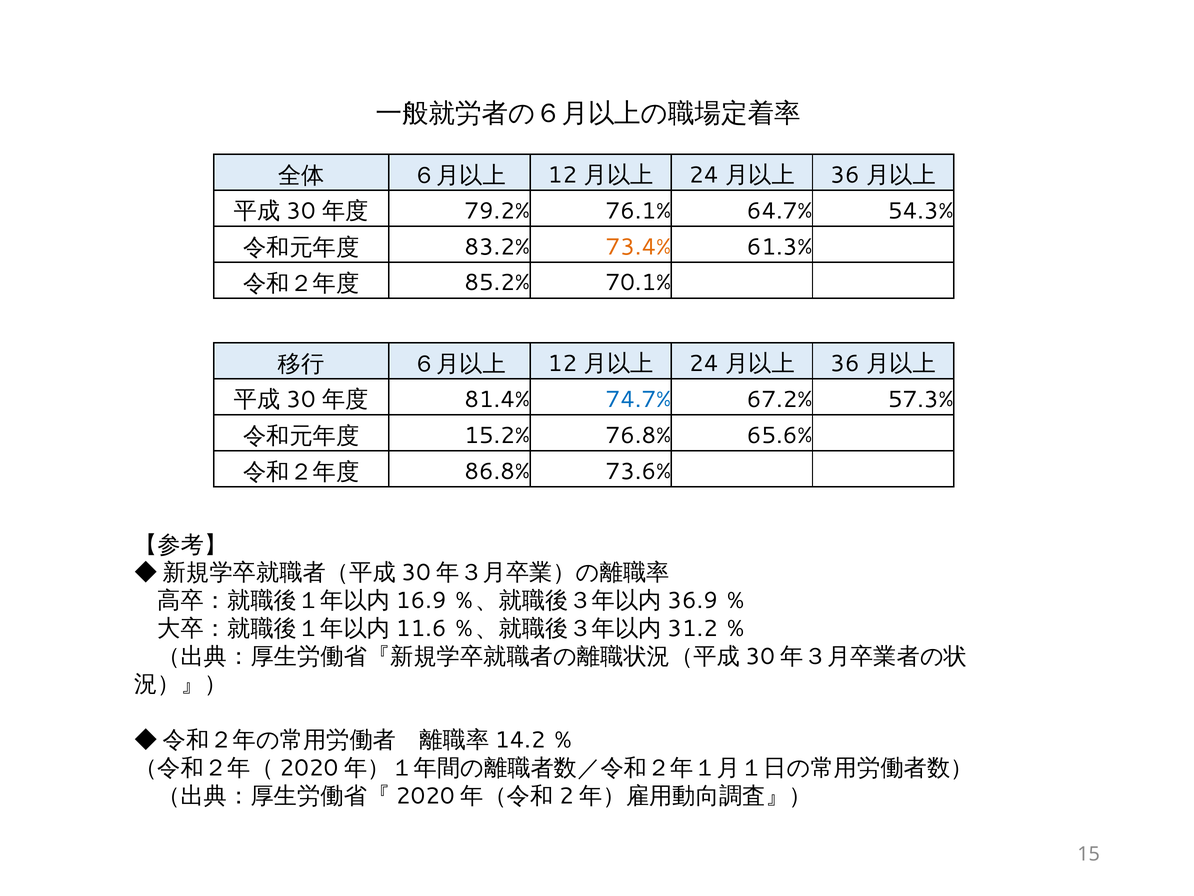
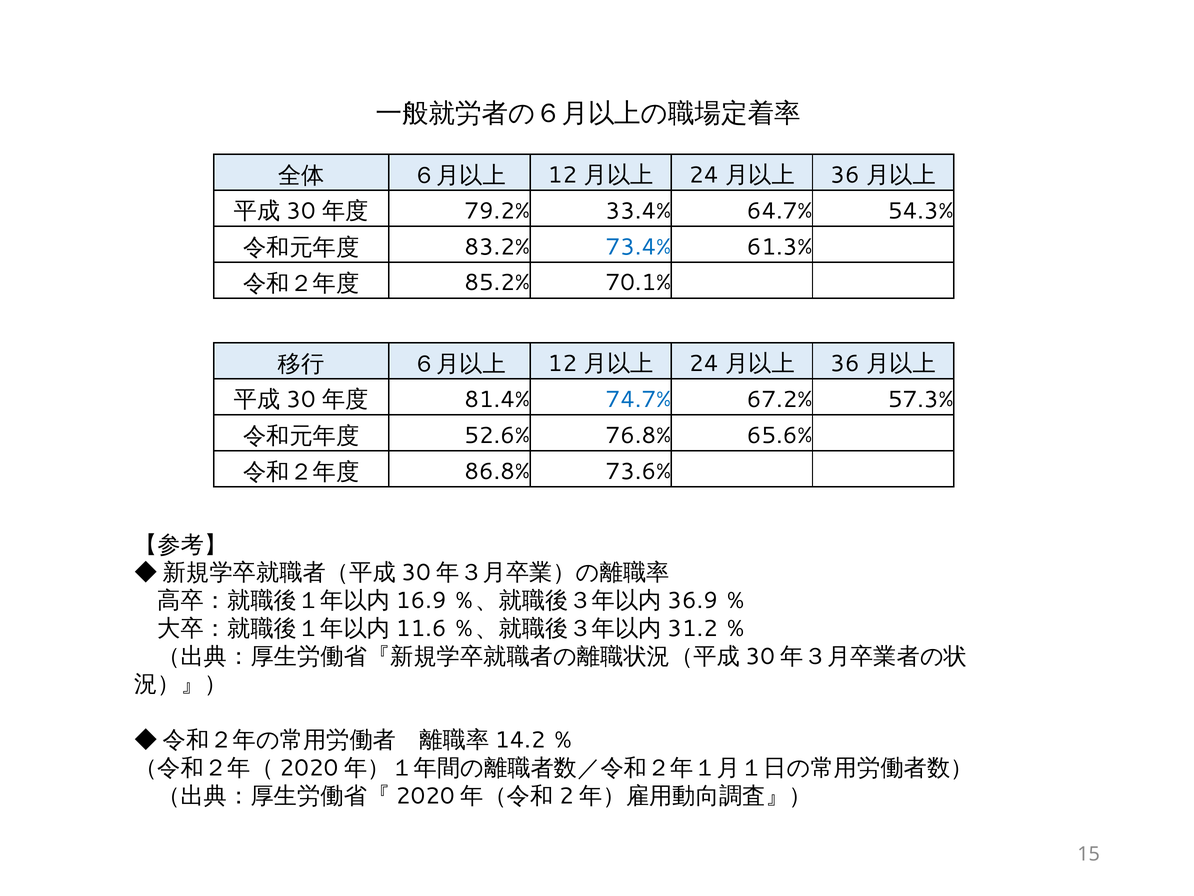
76.1%: 76.1% -> 33.4% (638, 211)
73.4% colour: orange -> blue (638, 247)
15.2%: 15.2% -> 52.6% (497, 435)
